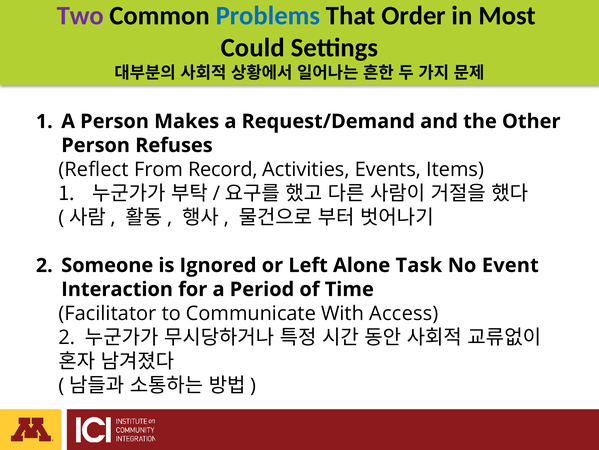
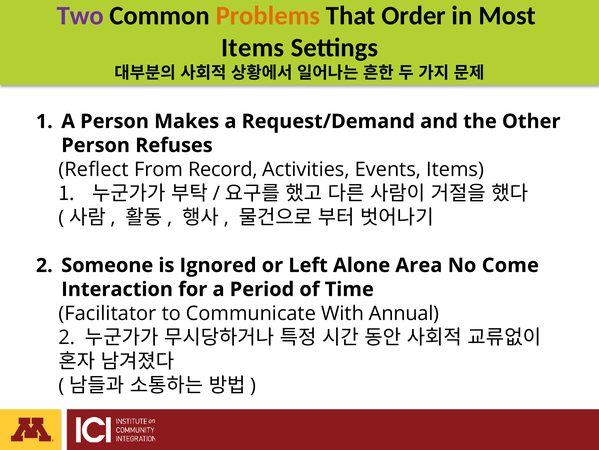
Problems colour: blue -> orange (268, 16)
Could: Could -> Items (253, 48)
Task: Task -> Area (419, 265)
Event: Event -> Come (510, 265)
Access: Access -> Annual (404, 313)
